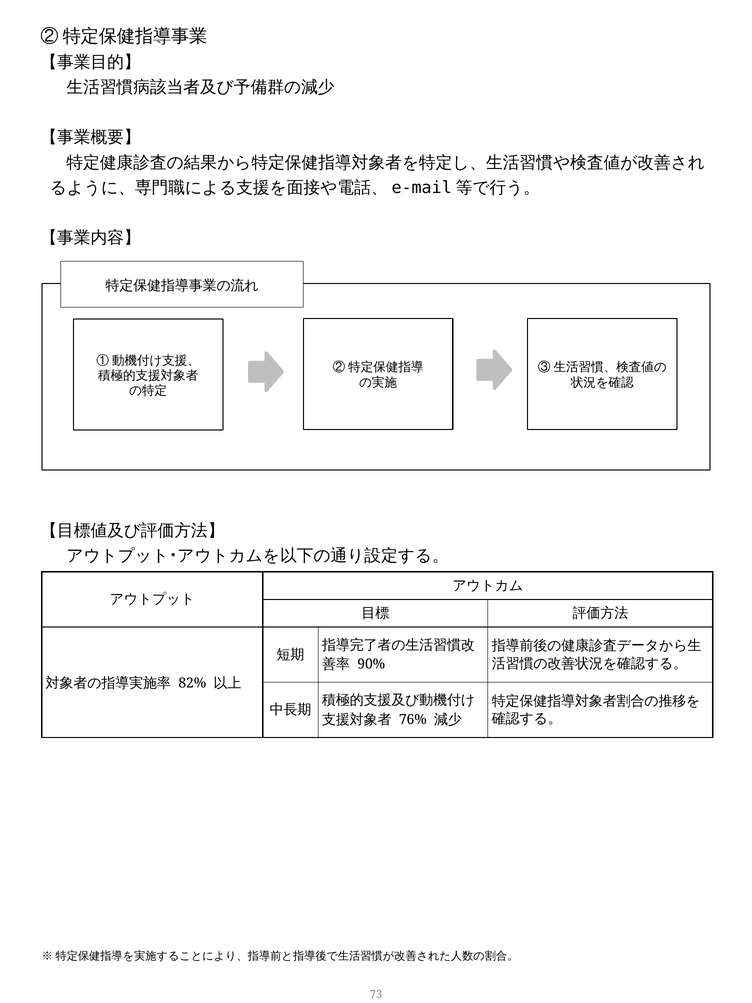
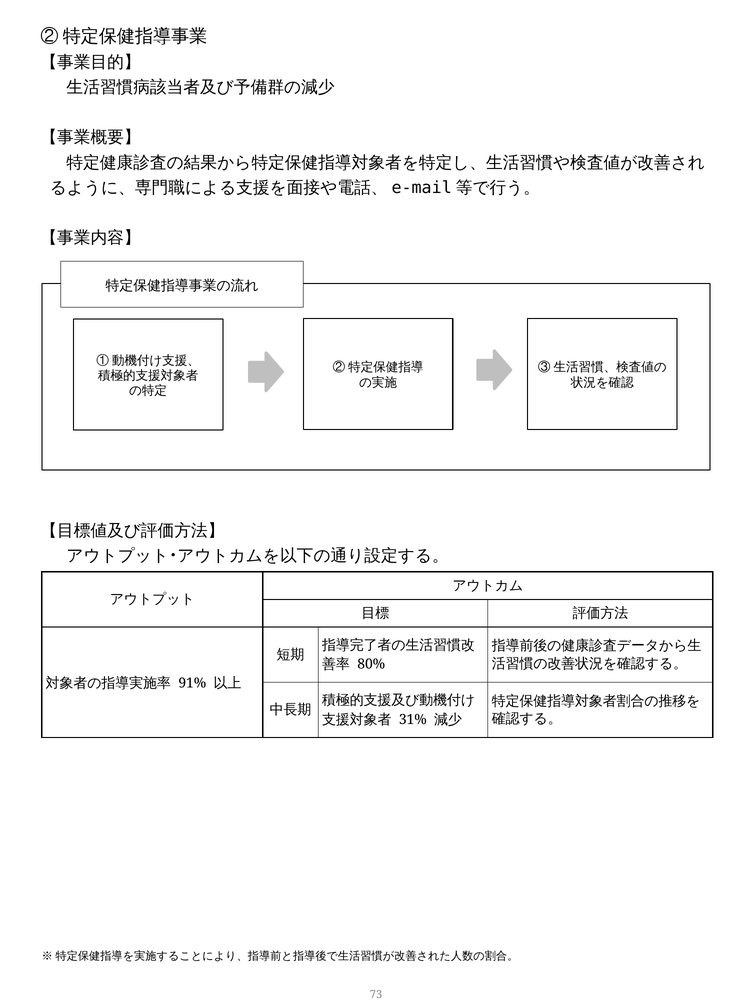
90%: 90% -> 80% (371, 664)
82%: 82% -> 91% (192, 683)
76%: 76% -> 31% (413, 719)
